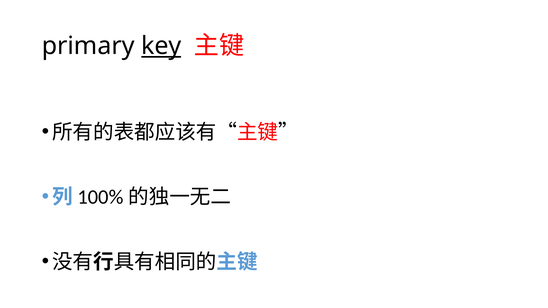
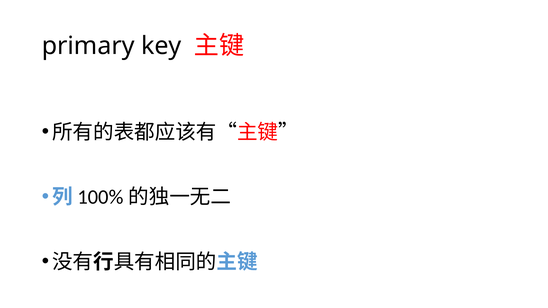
key underline: present -> none (161, 46)
